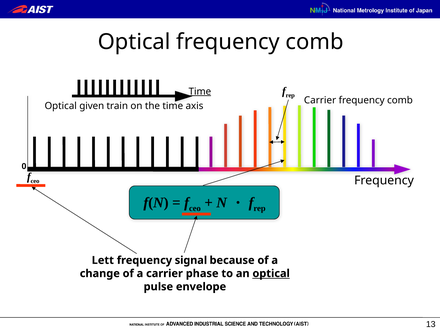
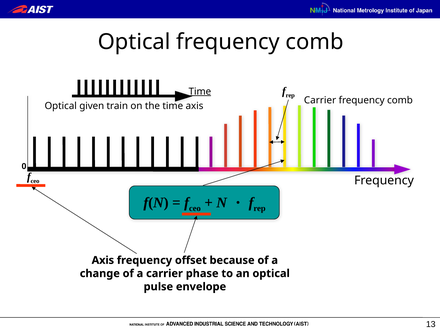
Lett: Lett -> Axis (103, 260)
signal: signal -> offset (191, 260)
optical underline: present -> none (271, 273)
